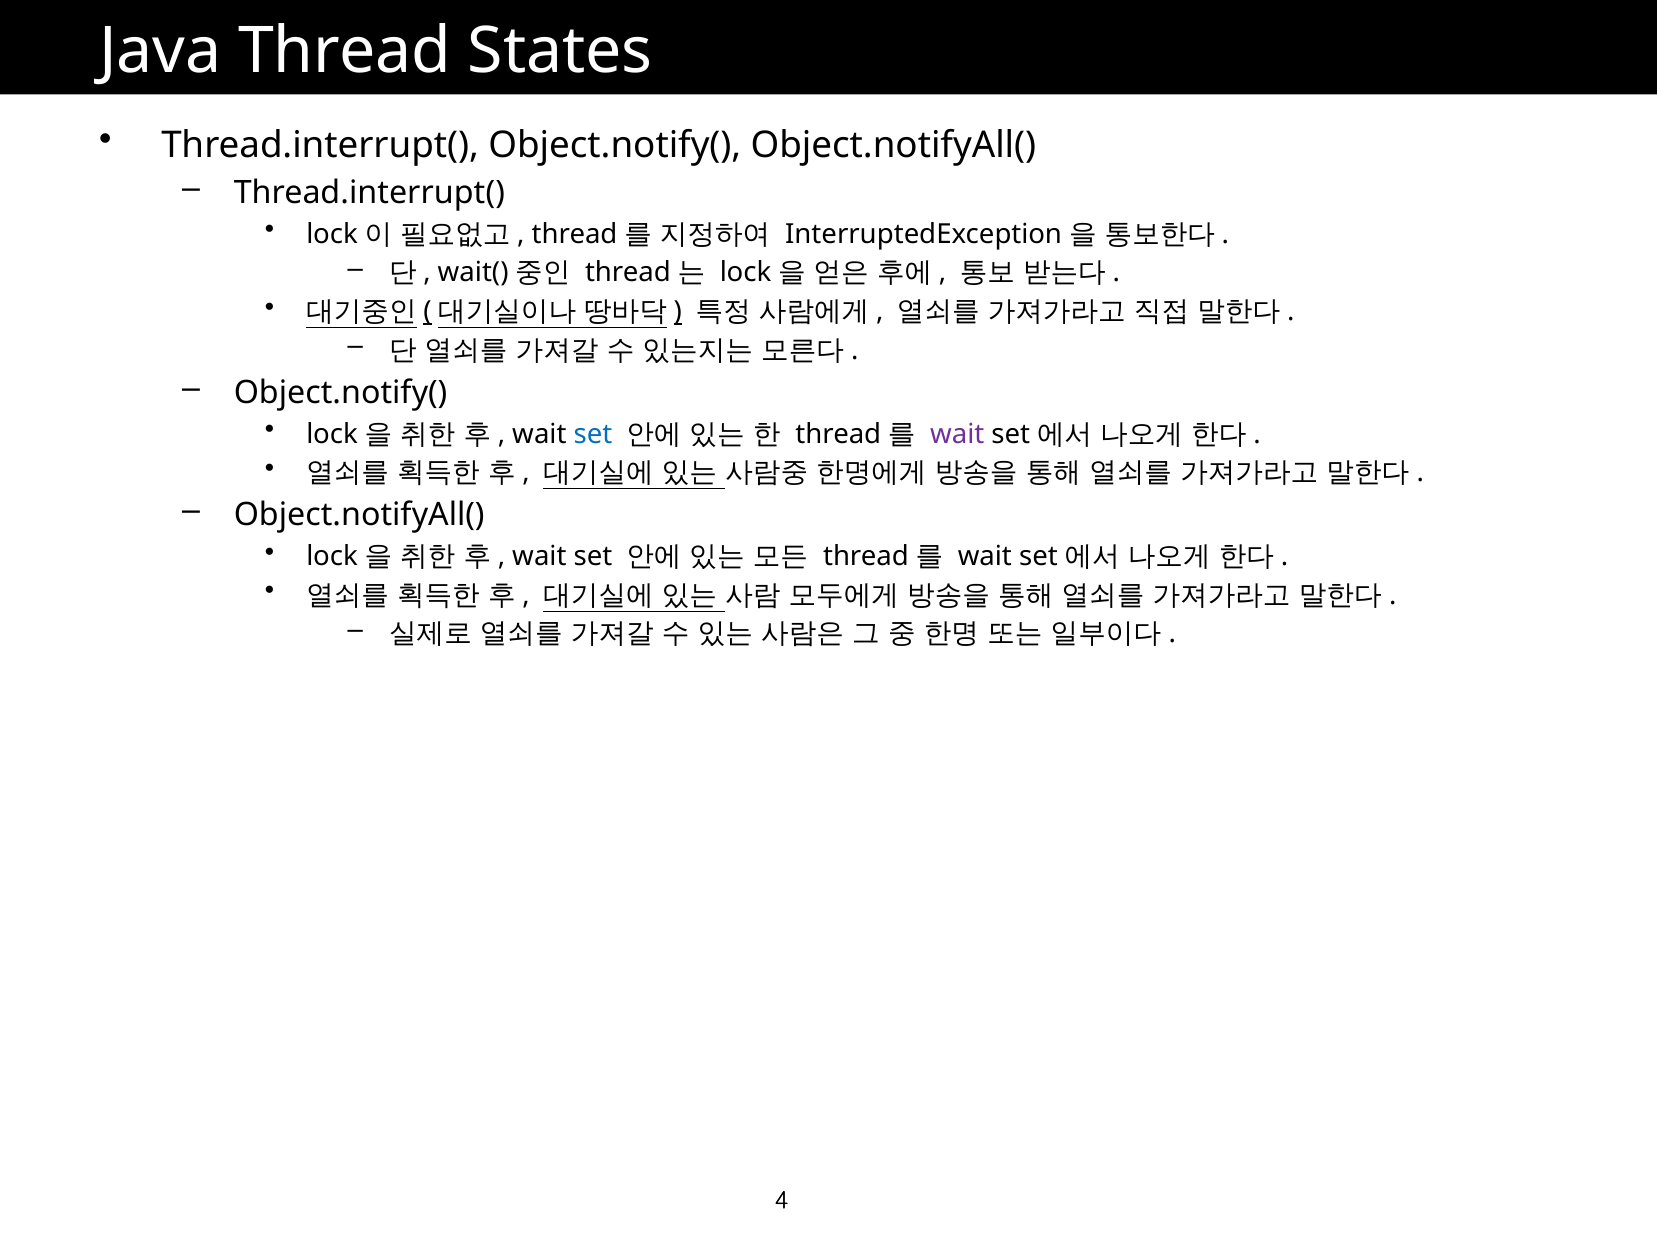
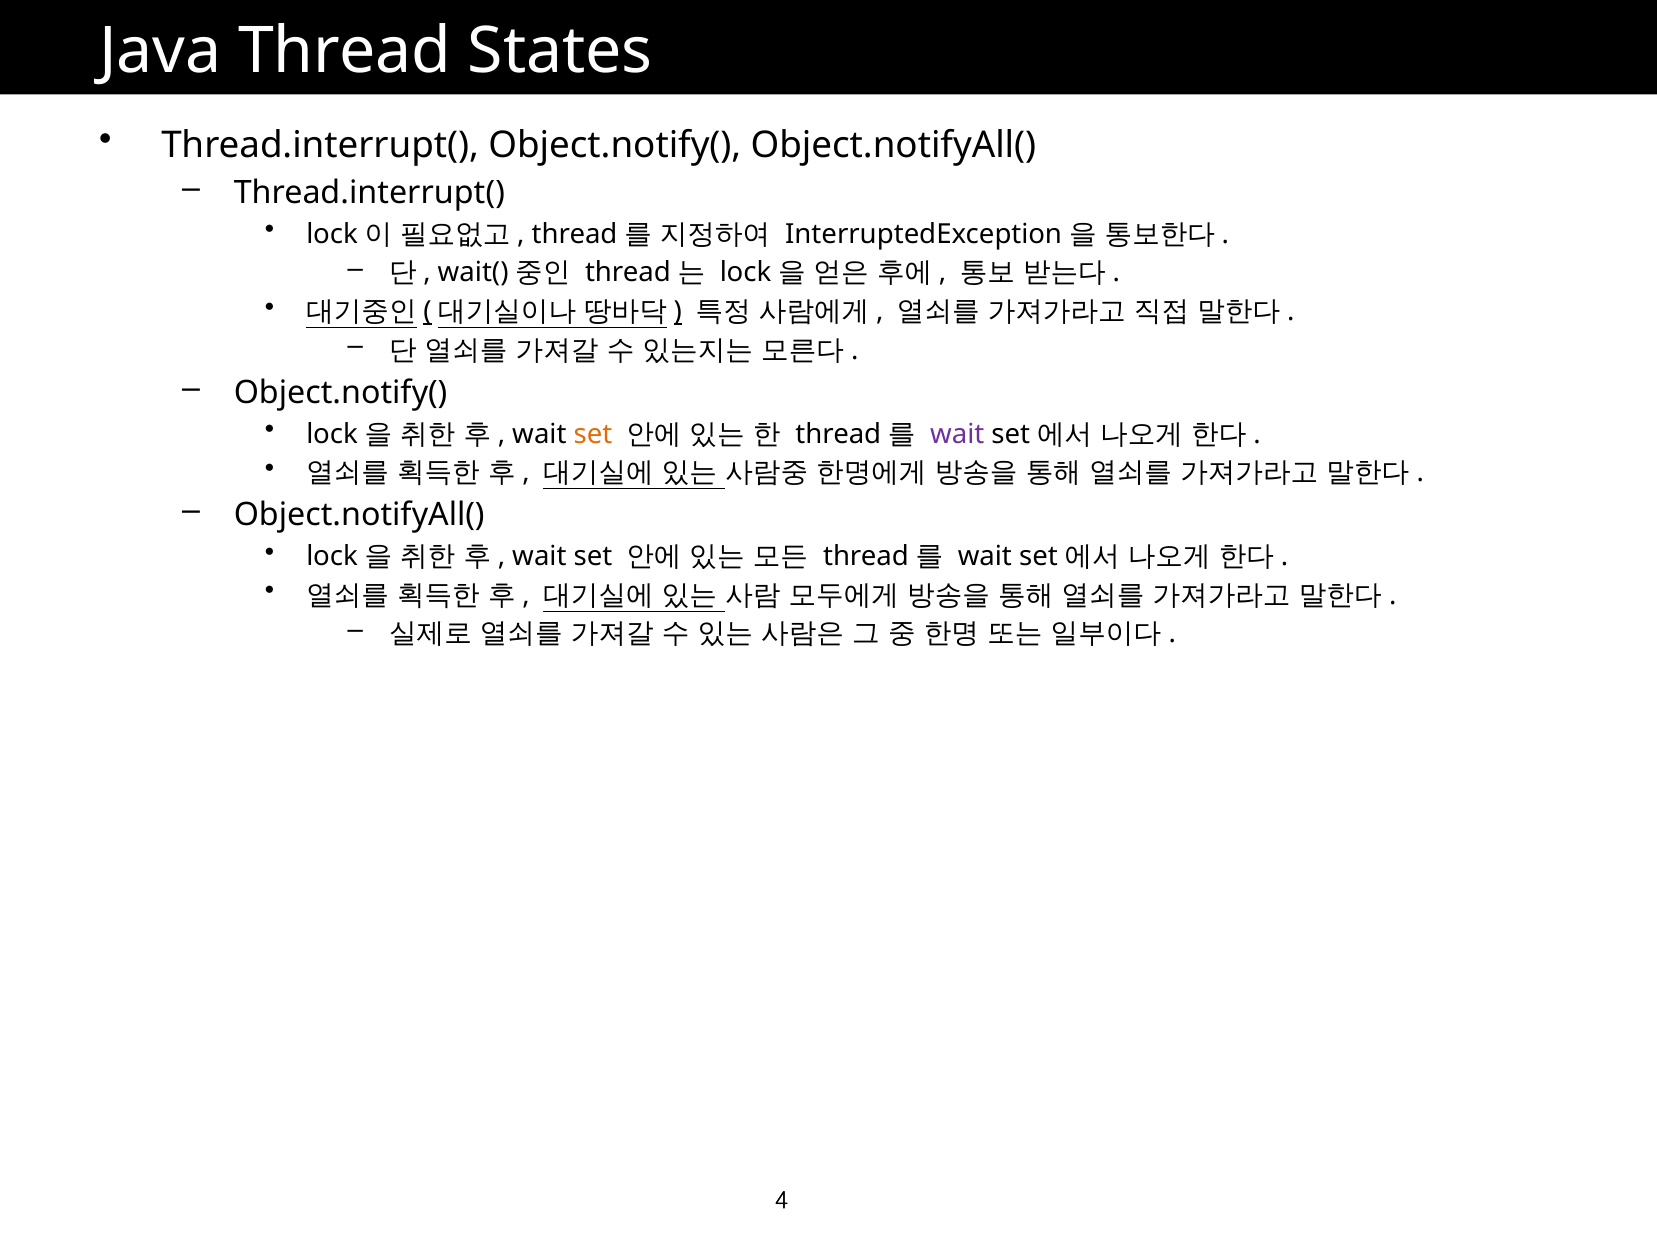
set colour: blue -> orange (593, 434)
